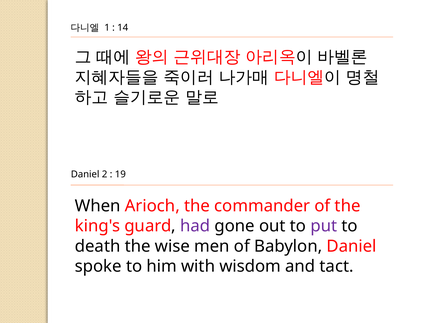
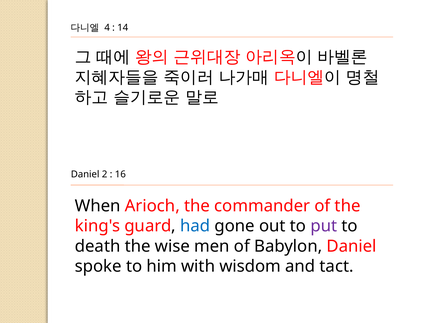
1: 1 -> 4 (107, 28)
19: 19 -> 16 (120, 174)
had colour: purple -> blue (195, 226)
